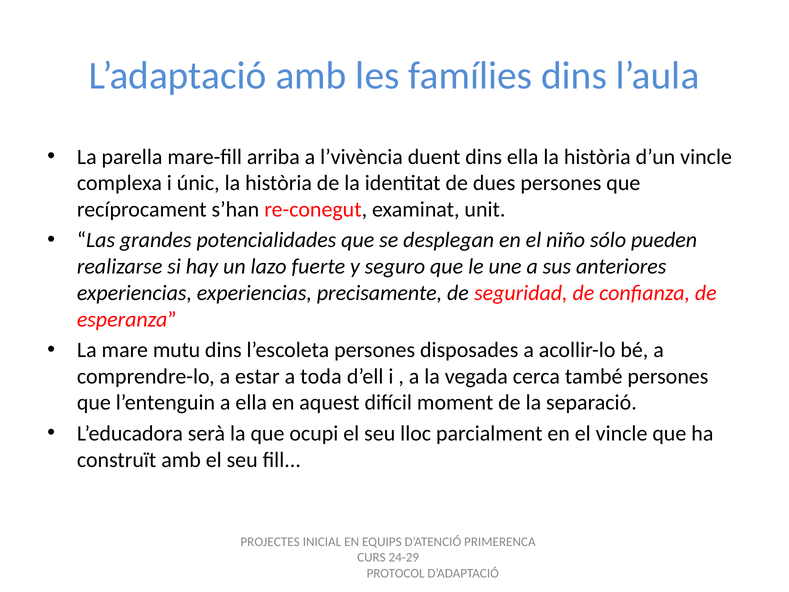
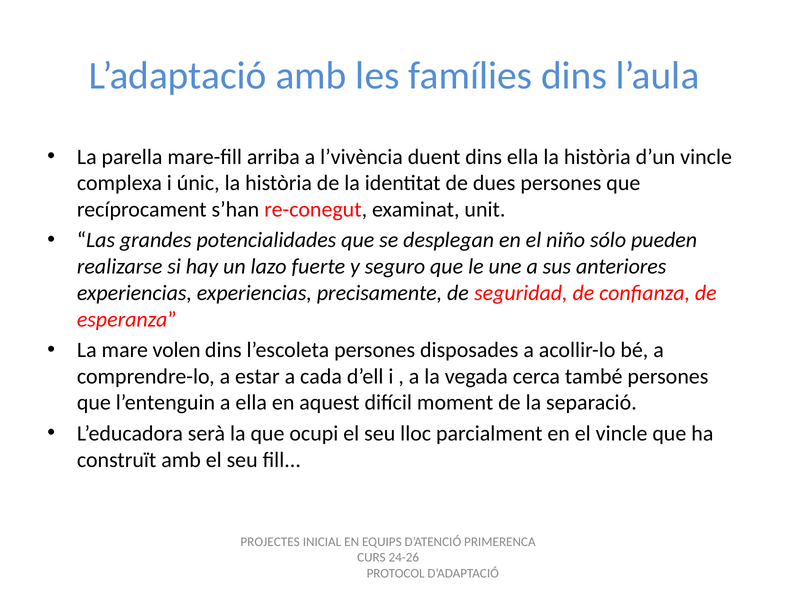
mutu: mutu -> volen (177, 350)
toda: toda -> cada (321, 376)
24-29: 24-29 -> 24-26 (404, 557)
